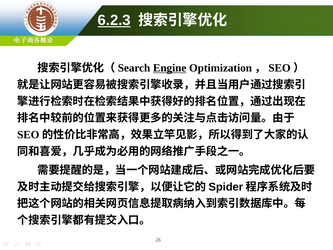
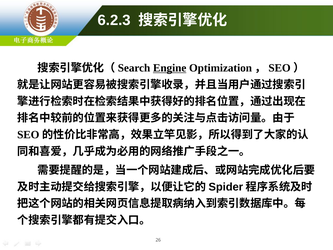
6.2.3 underline: present -> none (114, 20)
